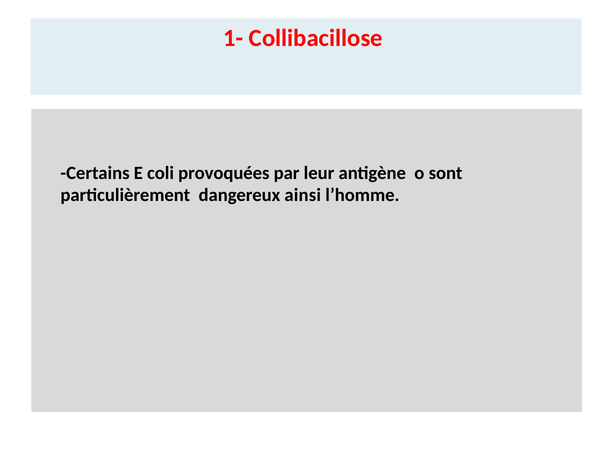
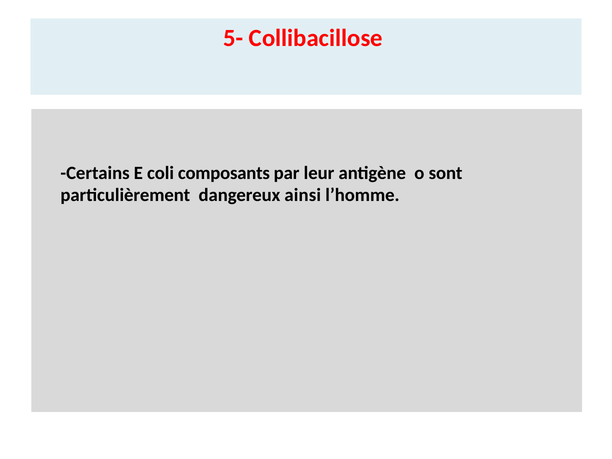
1-: 1- -> 5- (233, 38)
provoquées: provoquées -> composants (224, 173)
